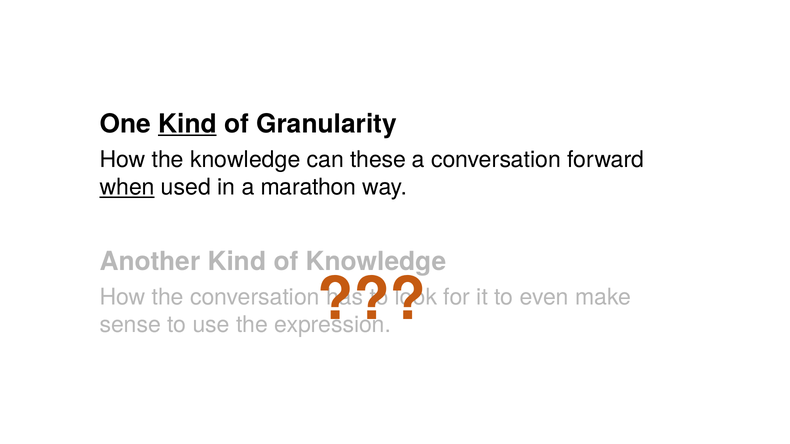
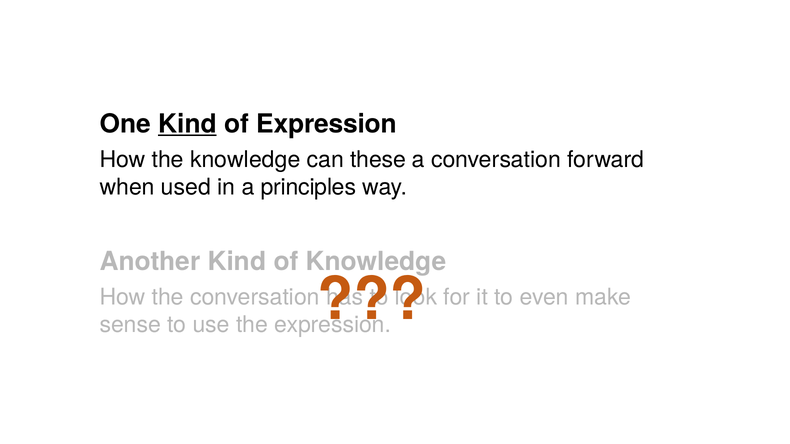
of Granularity: Granularity -> Expression (327, 124)
when underline: present -> none (127, 187)
marathon: marathon -> principles (308, 187)
